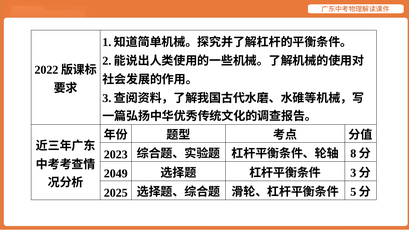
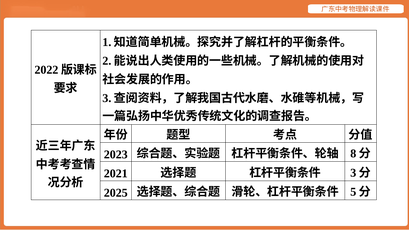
2049: 2049 -> 2021 (116, 174)
